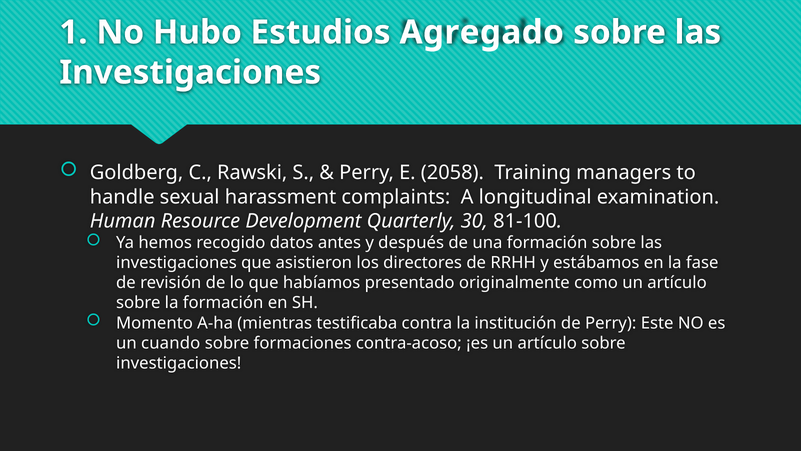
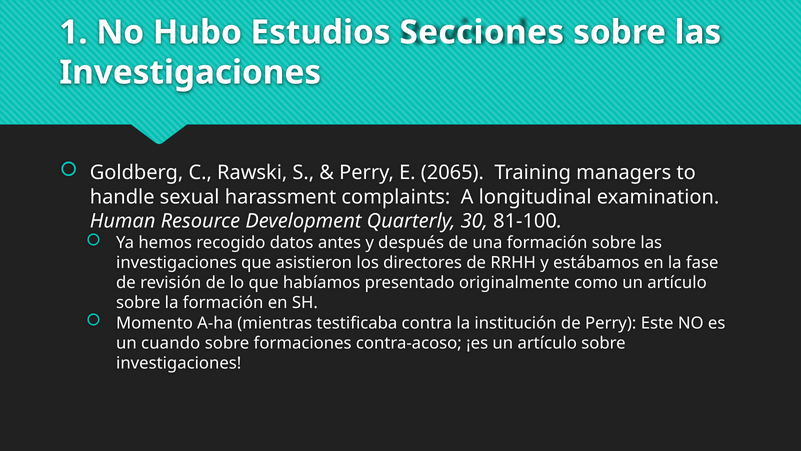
Agregado: Agregado -> Secciones (482, 32)
2058: 2058 -> 2065 (452, 173)
